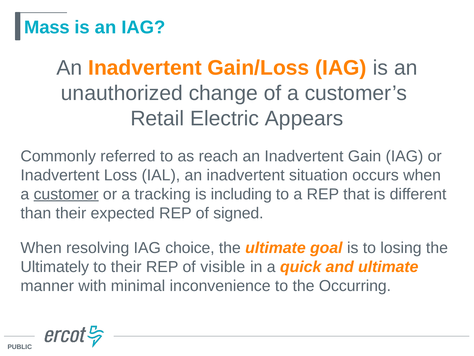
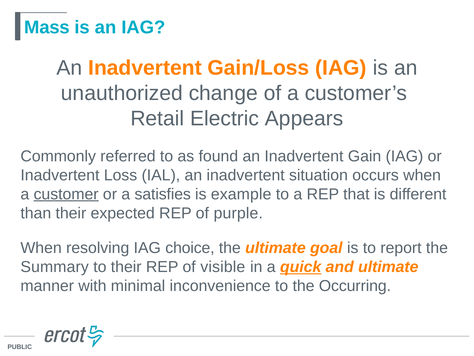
reach: reach -> found (218, 156)
tracking: tracking -> satisfies (163, 194)
including: including -> example (241, 194)
signed: signed -> purple (238, 213)
losing: losing -> report (401, 248)
Ultimately: Ultimately -> Summary (55, 267)
quick underline: none -> present (301, 267)
